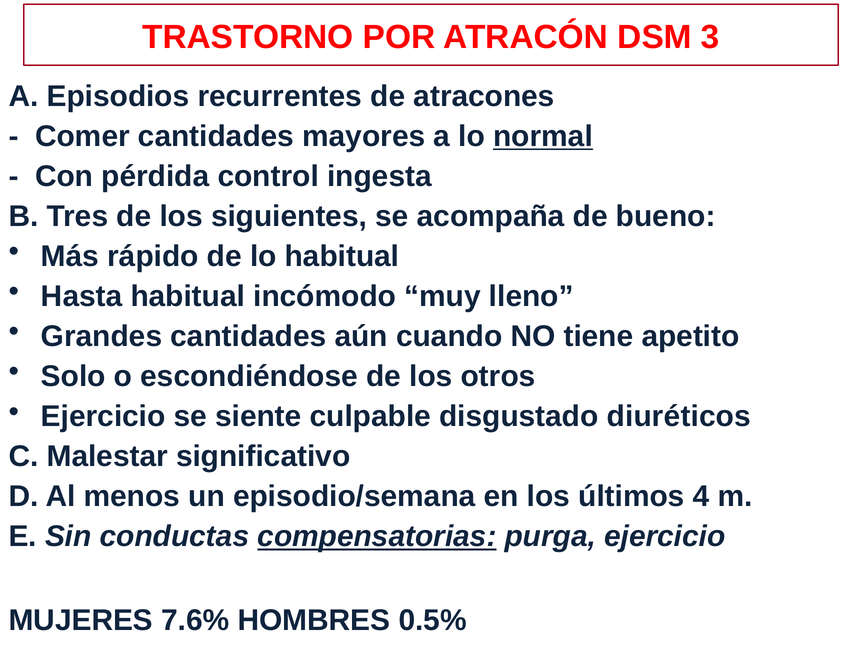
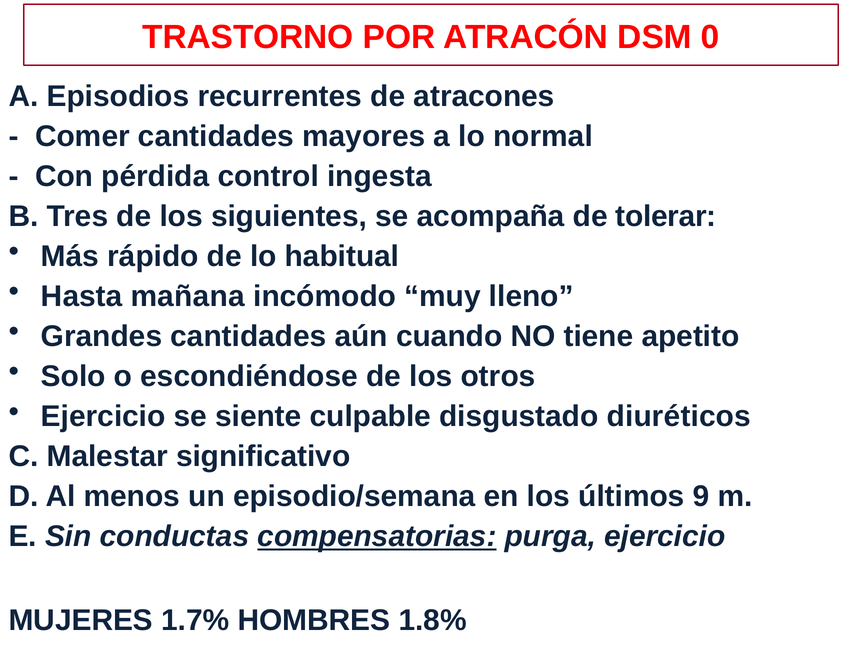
3: 3 -> 0 (710, 37)
normal underline: present -> none (543, 136)
bueno: bueno -> tolerar (666, 217)
Hasta habitual: habitual -> mañana (188, 297)
4: 4 -> 9 (701, 497)
7.6%: 7.6% -> 1.7% (195, 621)
0.5%: 0.5% -> 1.8% (433, 621)
